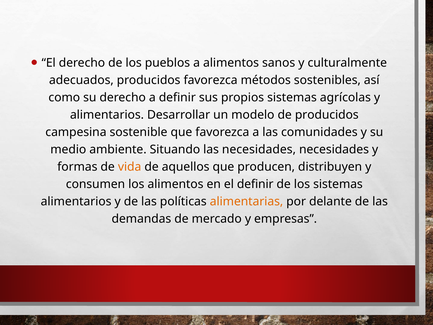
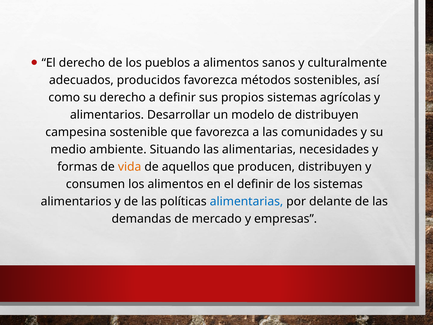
de producidos: producidos -> distribuyen (327, 115)
las necesidades: necesidades -> alimentarias (259, 149)
alimentarias colour: orange -> blue (246, 201)
